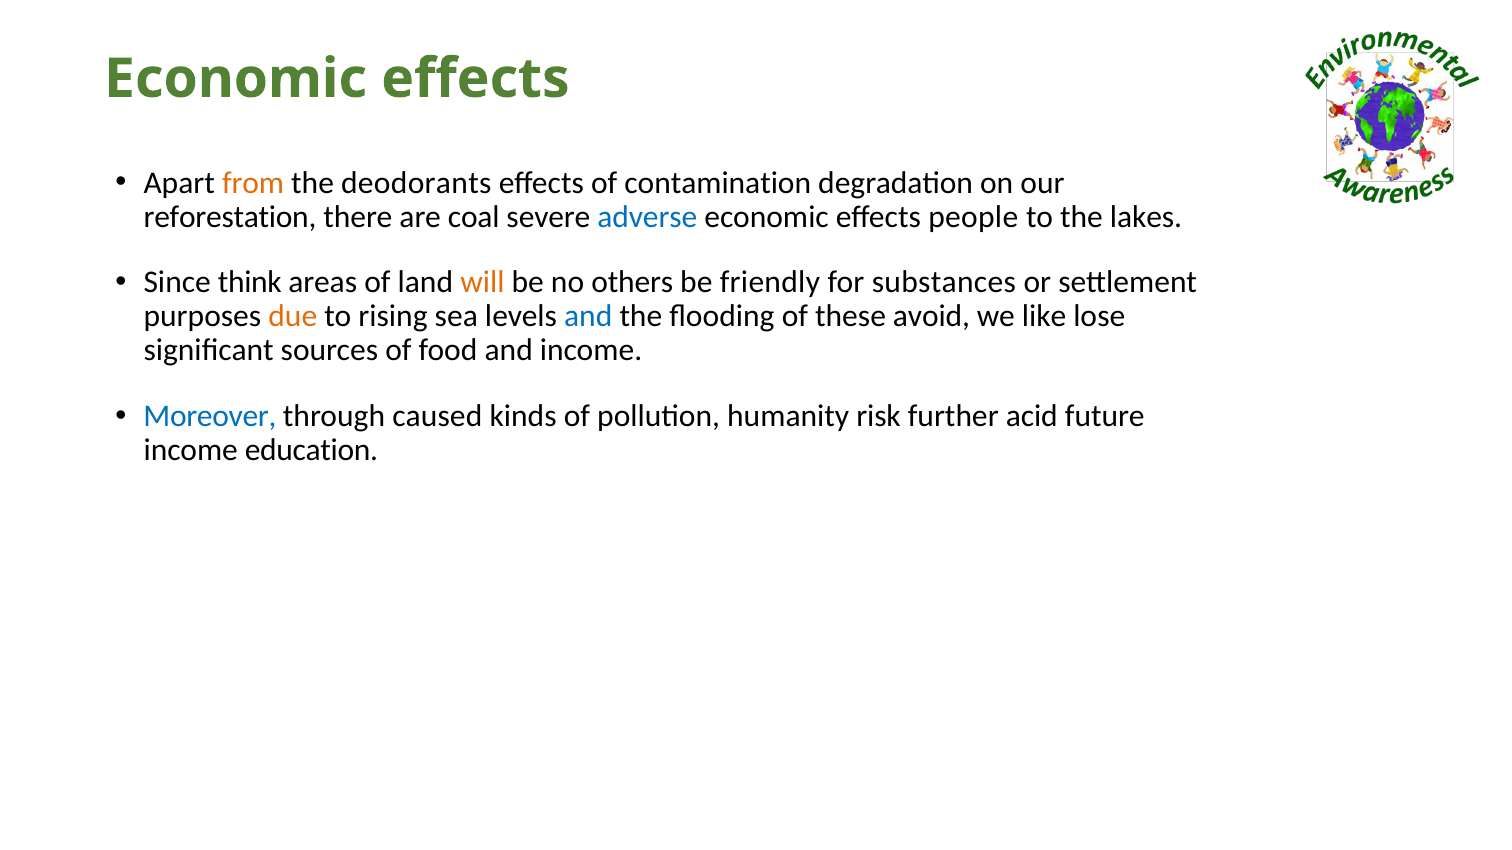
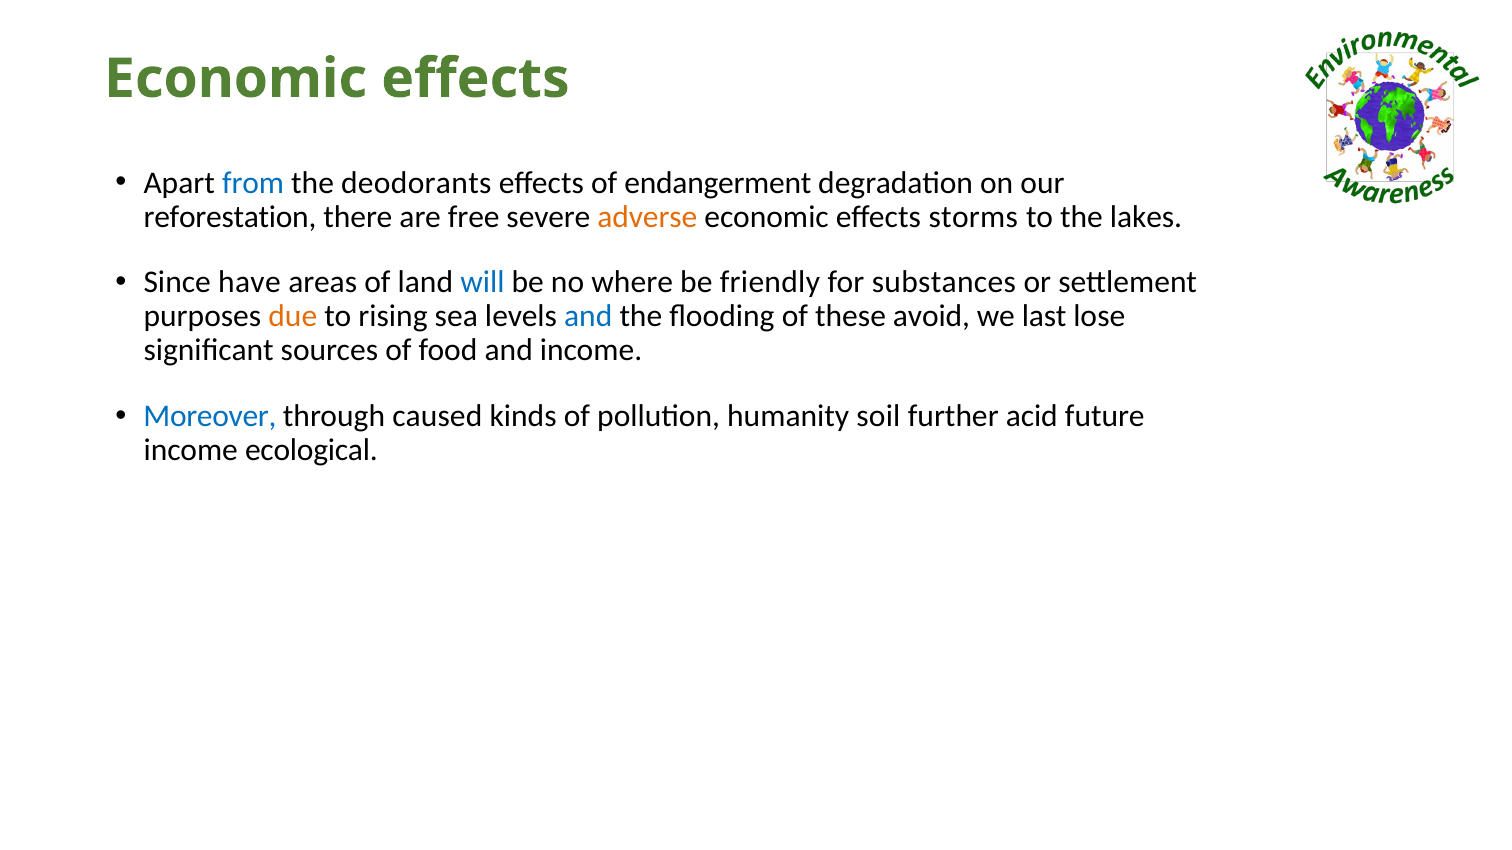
from colour: orange -> blue (253, 183)
contamination: contamination -> endangerment (718, 183)
coal: coal -> free (474, 217)
adverse colour: blue -> orange (647, 217)
people: people -> storms (973, 217)
think: think -> have (249, 283)
will colour: orange -> blue (482, 283)
others: others -> where (632, 283)
like: like -> last (1044, 317)
risk: risk -> soil (878, 416)
education: education -> ecological (311, 450)
